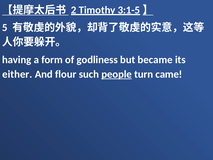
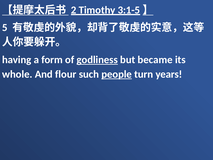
godliness underline: none -> present (97, 60)
either: either -> whole (17, 74)
came: came -> years (169, 74)
